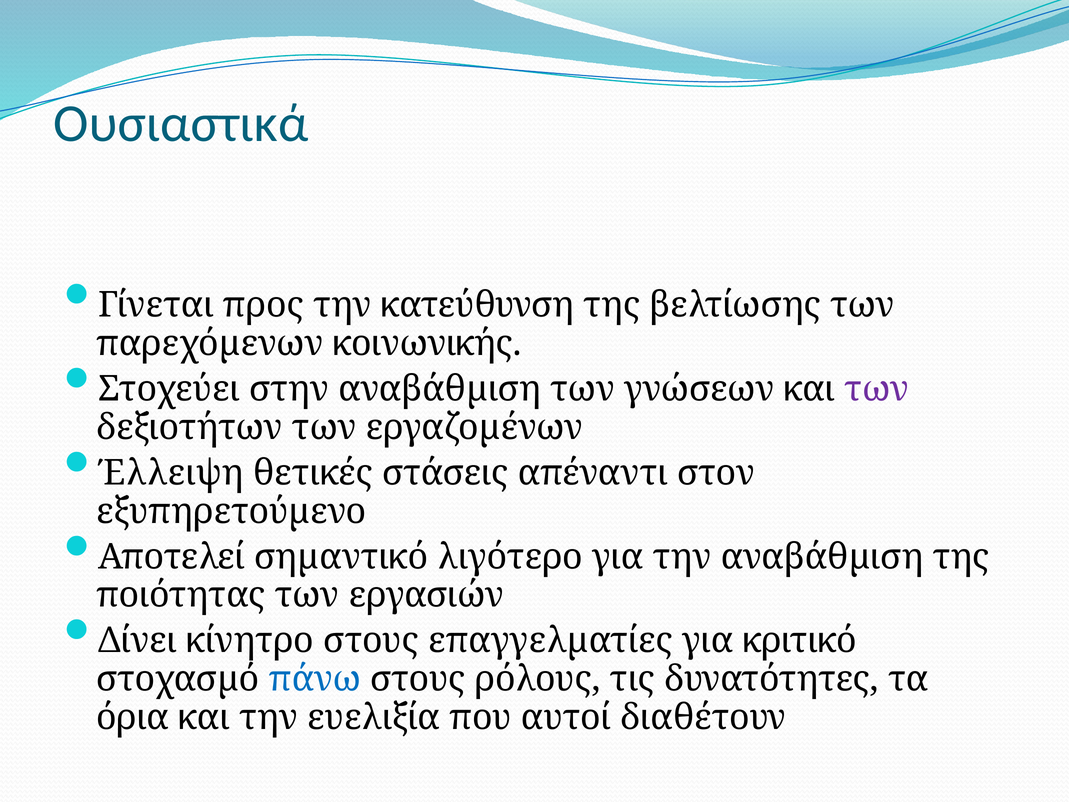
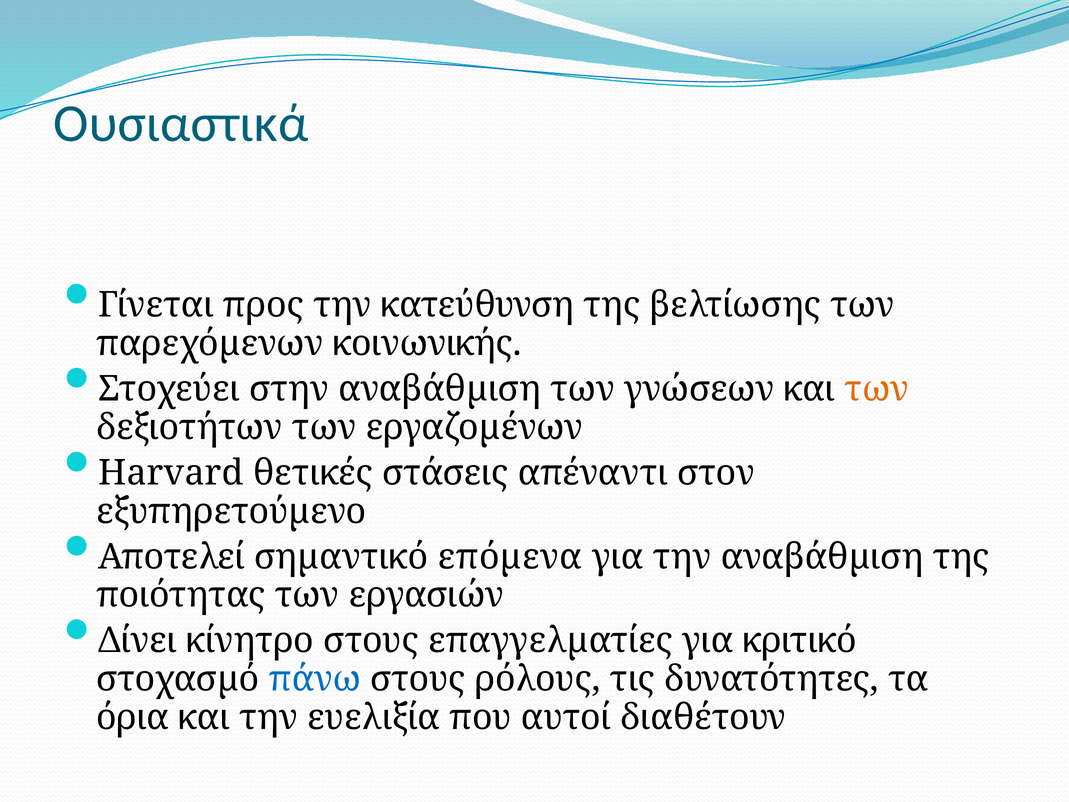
των colour: purple -> orange (877, 389)
Έλλειψη: Έλλειψη -> Harvard (171, 473)
λιγότερο: λιγότερο -> επόµενα (510, 557)
